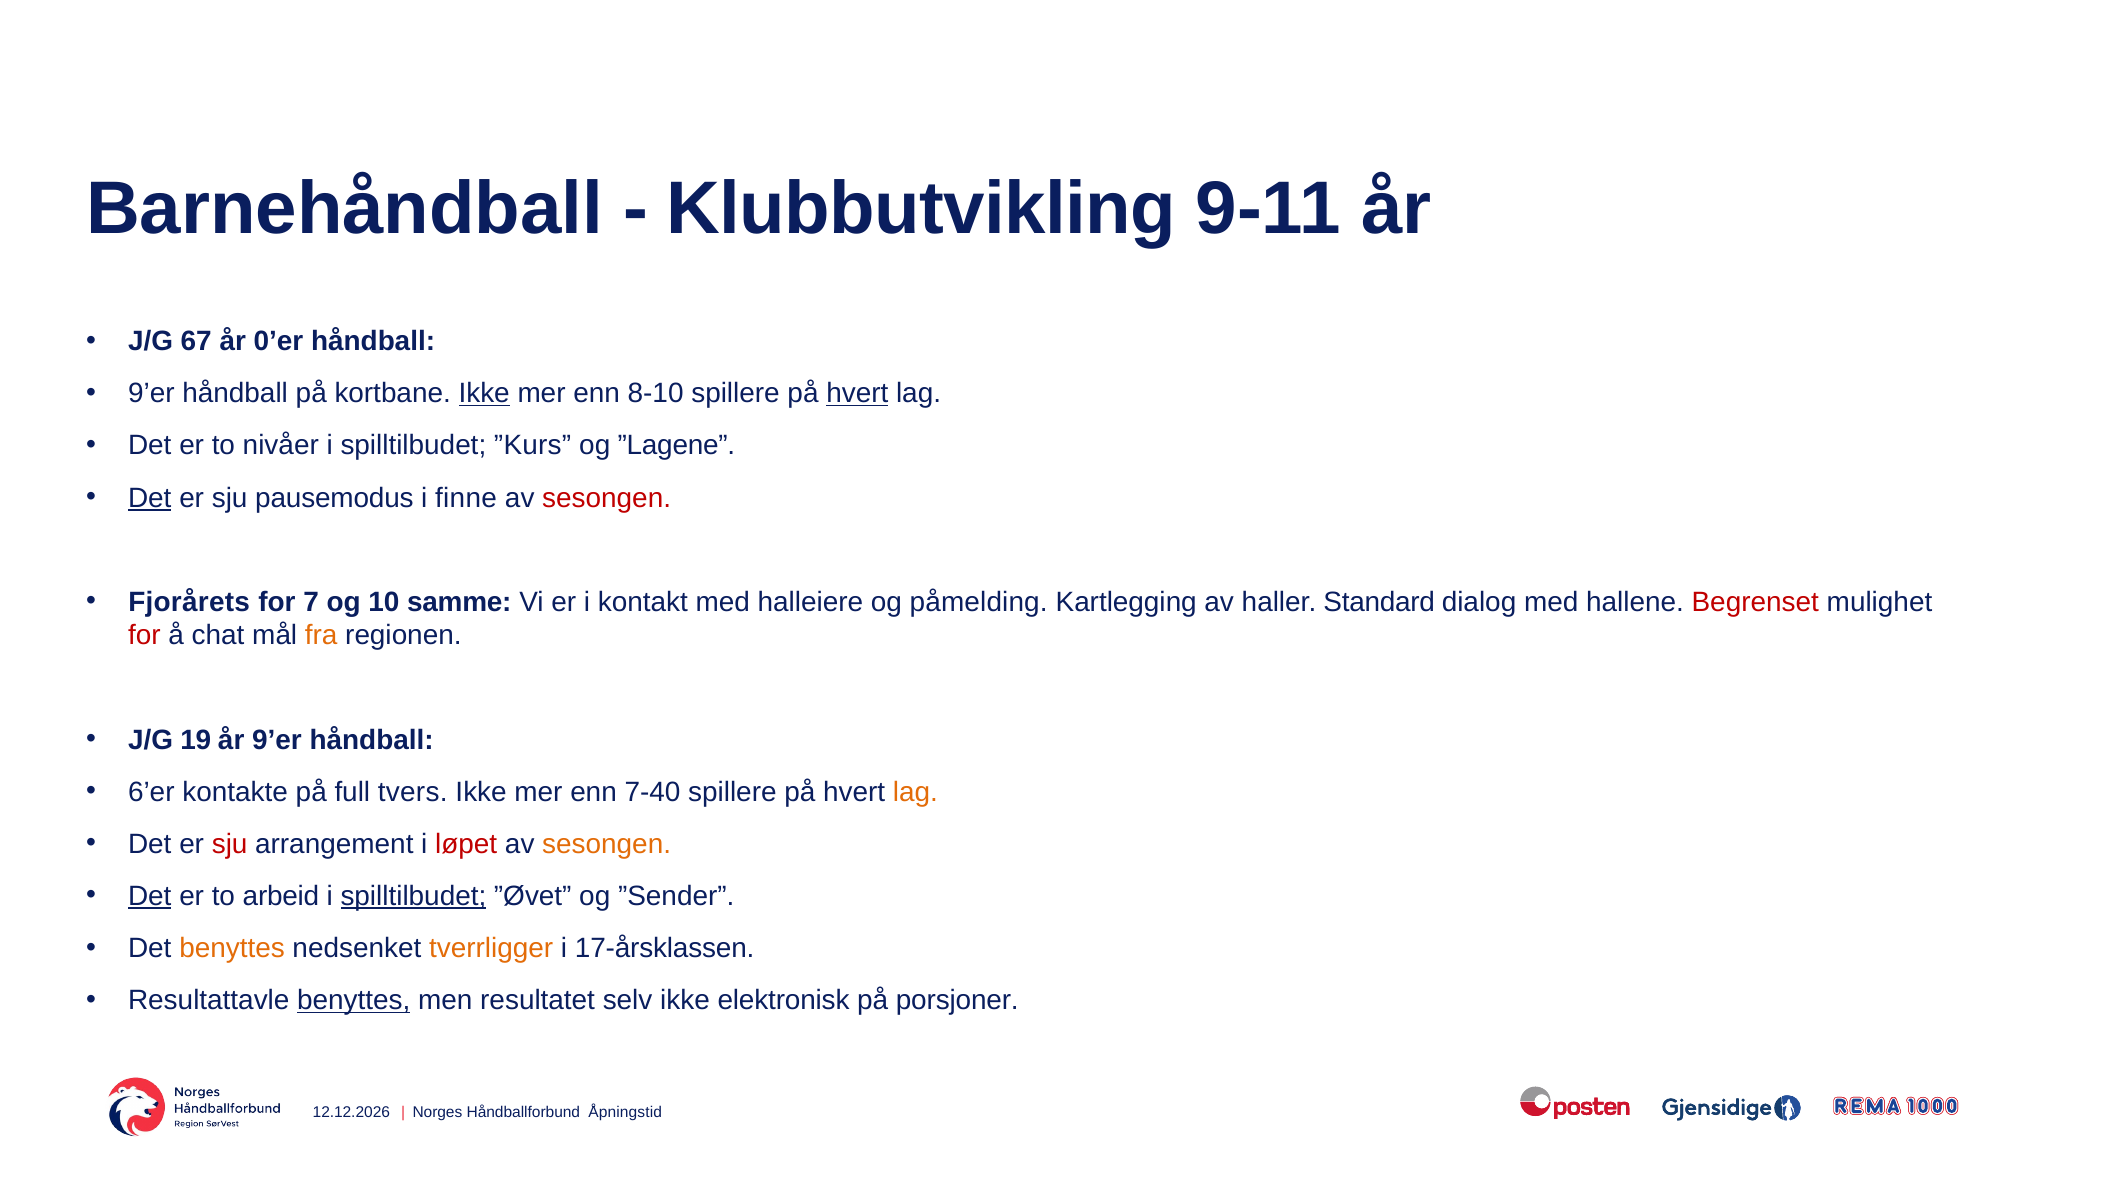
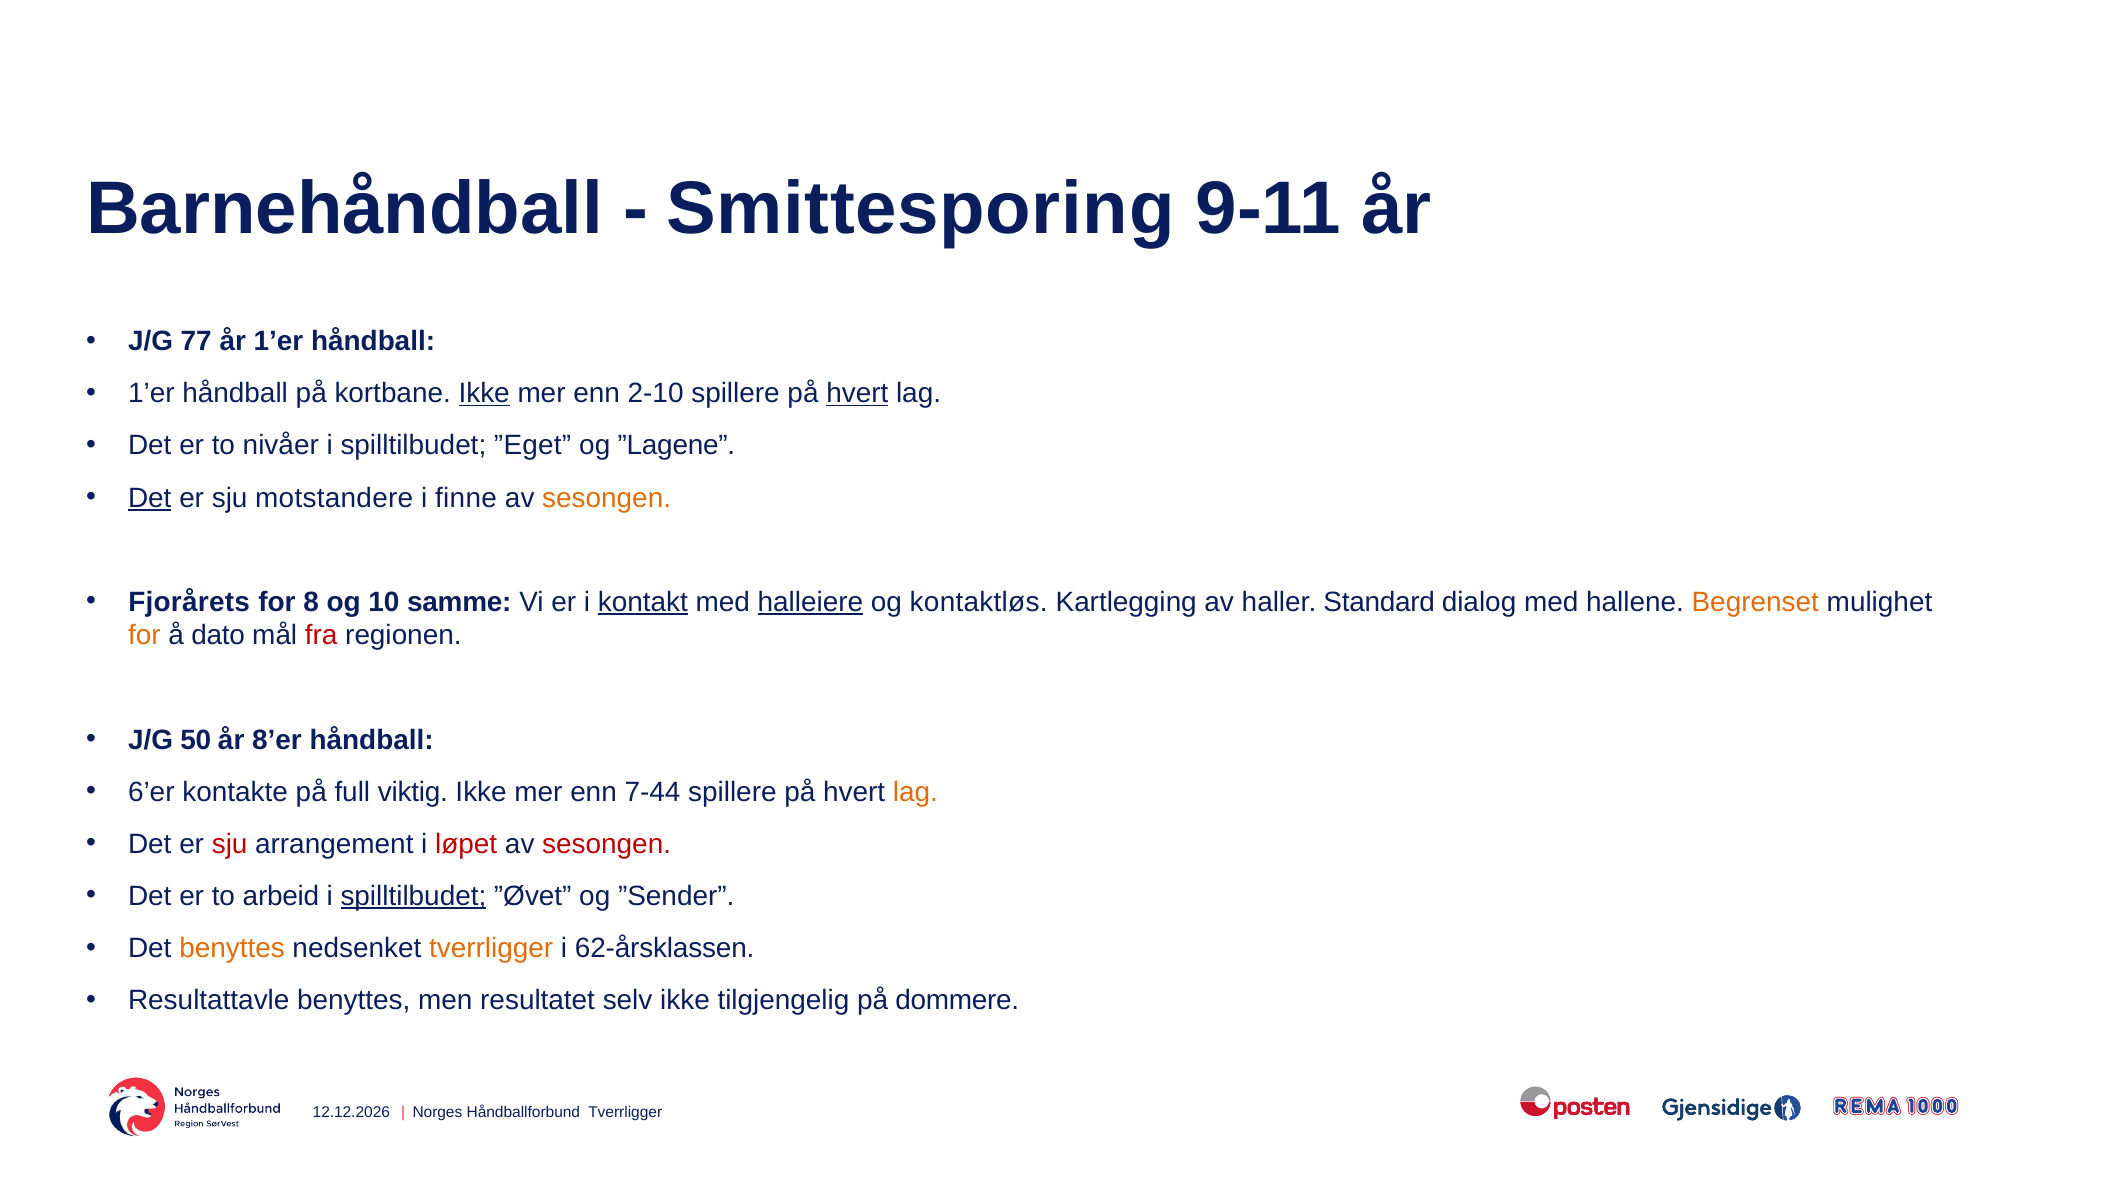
Klubbutvikling: Klubbutvikling -> Smittesporing (920, 209)
67: 67 -> 77 (196, 342)
år 0’er: 0’er -> 1’er (279, 342)
9’er: 9’er -> 1’er (151, 394)
8-10: 8-10 -> 2-10 (656, 394)
”Kurs: ”Kurs -> ”Eget (533, 446)
pausemodus: pausemodus -> motstandere (334, 498)
sesongen colour: red -> orange (607, 498)
7: 7 -> 8 (311, 602)
kontakt underline: none -> present (643, 602)
halleiere underline: none -> present (810, 602)
påmelding: påmelding -> kontaktløs (979, 602)
Begrenset colour: red -> orange (1755, 602)
for colour: red -> orange (144, 636)
chat: chat -> dato (218, 636)
fra colour: orange -> red (321, 636)
19: 19 -> 50 (196, 740)
år 9’er: 9’er -> 8’er (277, 740)
tvers: tvers -> viktig (413, 792)
7-40: 7-40 -> 7-44 (653, 792)
sesongen colour: orange -> red (607, 845)
Det underline: present -> none (150, 897)
17-årsklassen: 17-årsklassen -> 62-årsklassen (665, 949)
benyttes underline: present -> none (354, 1001)
elektronisk: elektronisk -> tilgjengelig (783, 1001)
porsjoner: porsjoner -> dommere (957, 1001)
Åpningstid: Åpningstid -> Tverrligger (625, 1113)
